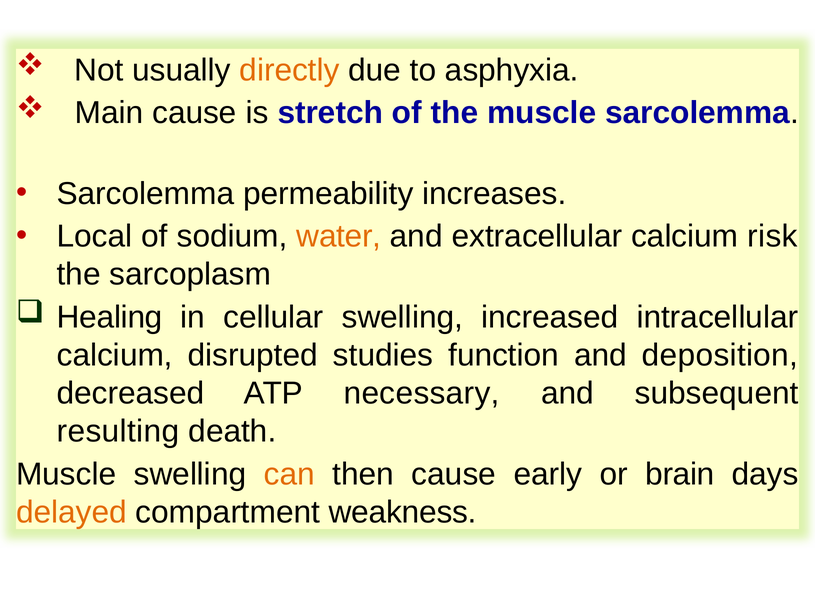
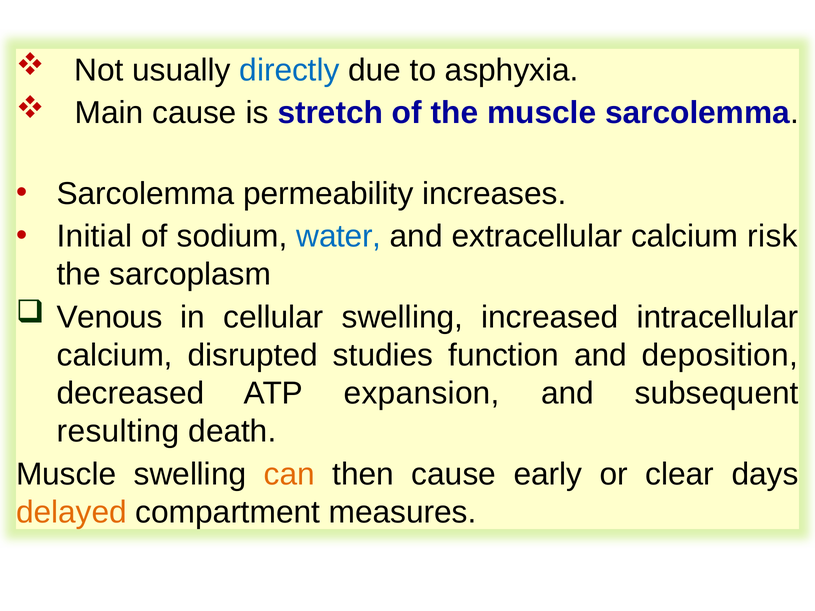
directly colour: orange -> blue (289, 70)
Local: Local -> Initial (94, 237)
water colour: orange -> blue (339, 237)
Healing: Healing -> Venous (110, 317)
necessary: necessary -> expansion (422, 394)
brain: brain -> clear (680, 474)
weakness: weakness -> measures (403, 512)
